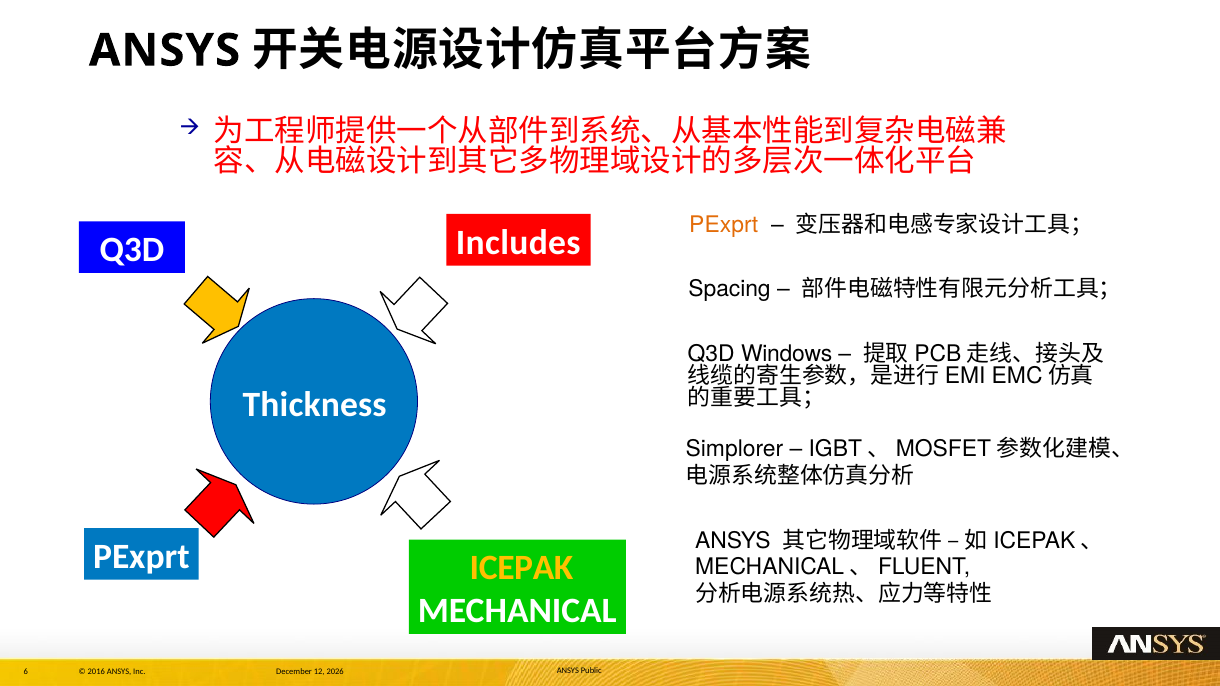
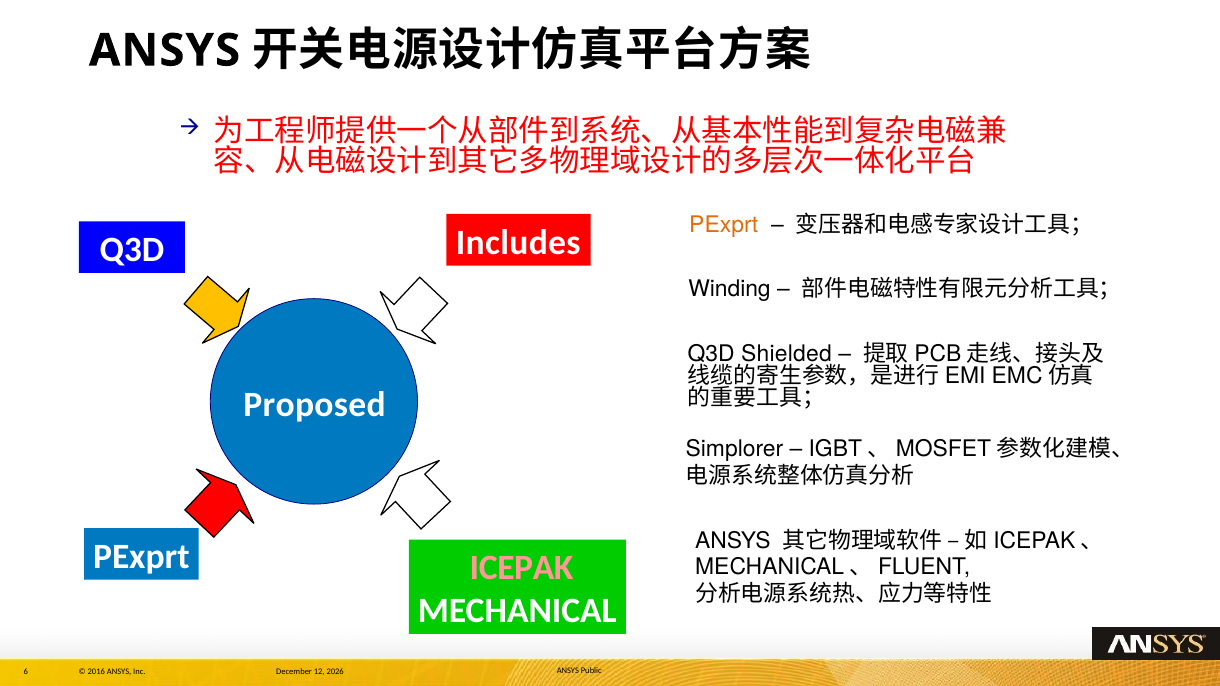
Spacing: Spacing -> Winding (730, 289)
Windows: Windows -> Shielded (787, 354)
Thickness: Thickness -> Proposed (315, 405)
ICEPAK colour: yellow -> pink (522, 568)
